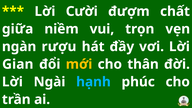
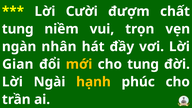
giữa: giữa -> tung (18, 29)
rượu: rượu -> nhân (59, 47)
cho thân: thân -> tung (143, 64)
hạnh colour: light blue -> yellow (93, 82)
